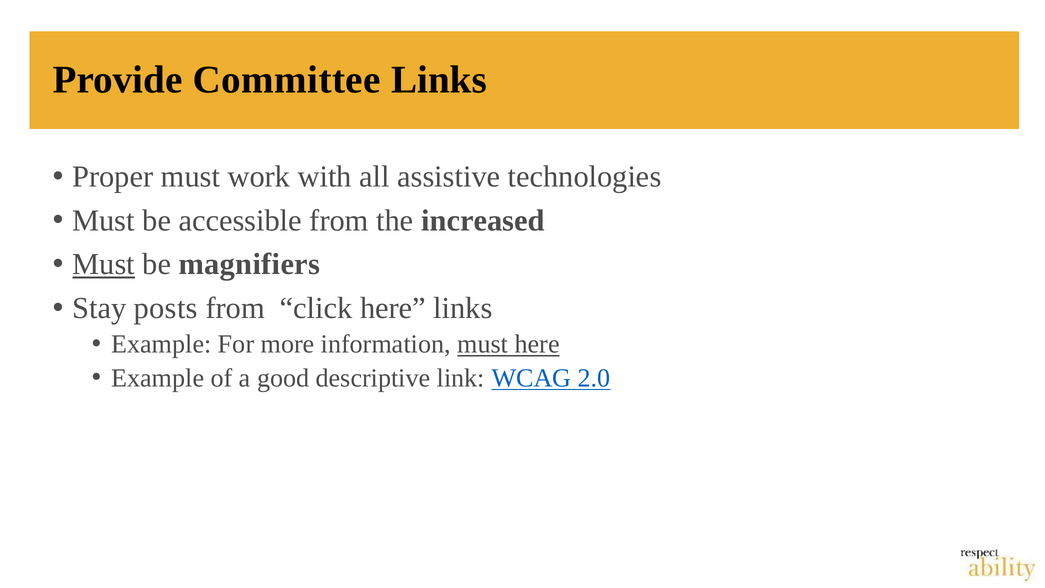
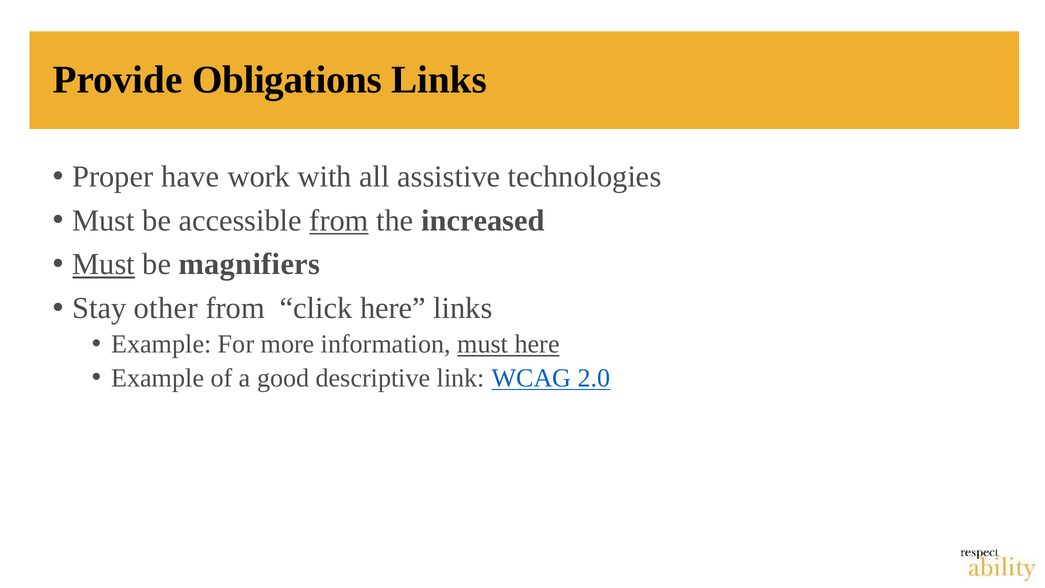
Committee: Committee -> Obligations (287, 80)
Proper must: must -> have (190, 177)
from underline: none -> present (339, 220)
posts: posts -> other (166, 308)
